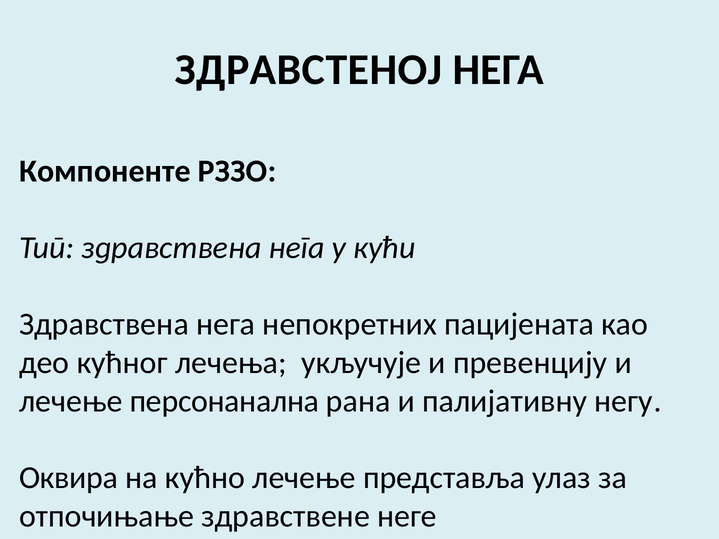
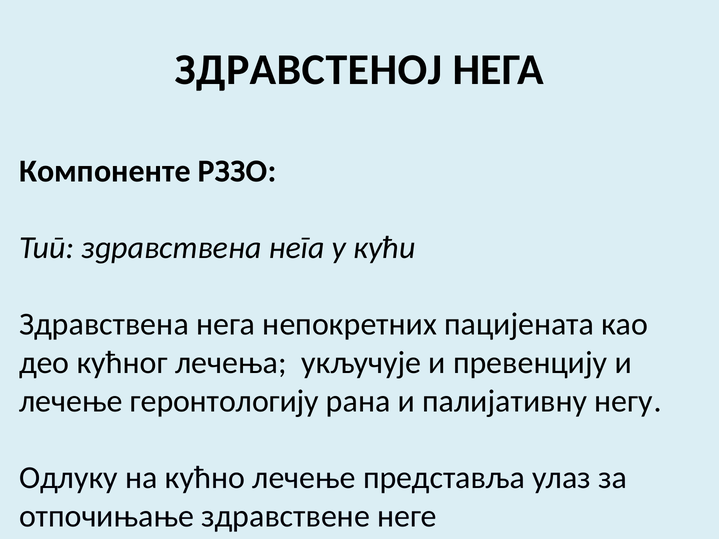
персонанална: персонанална -> геронтологију (224, 401)
Оквира: Оквира -> Одлуку (68, 478)
